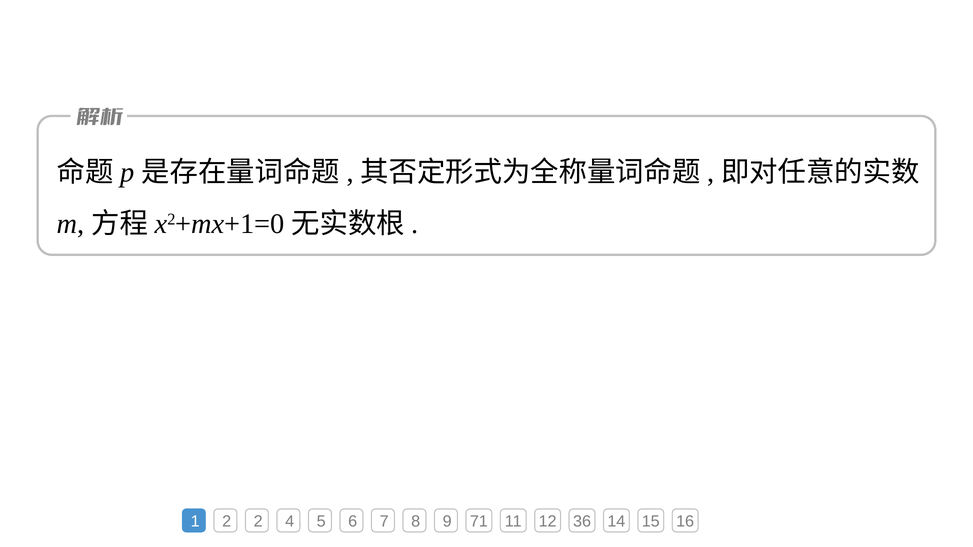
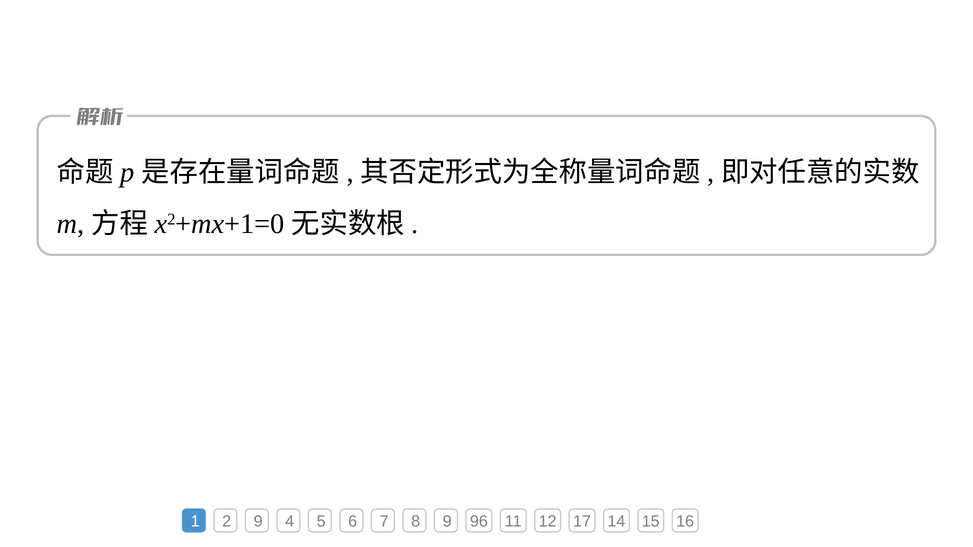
2 2: 2 -> 9 (258, 522)
71: 71 -> 96 (479, 522)
36: 36 -> 17 (582, 522)
